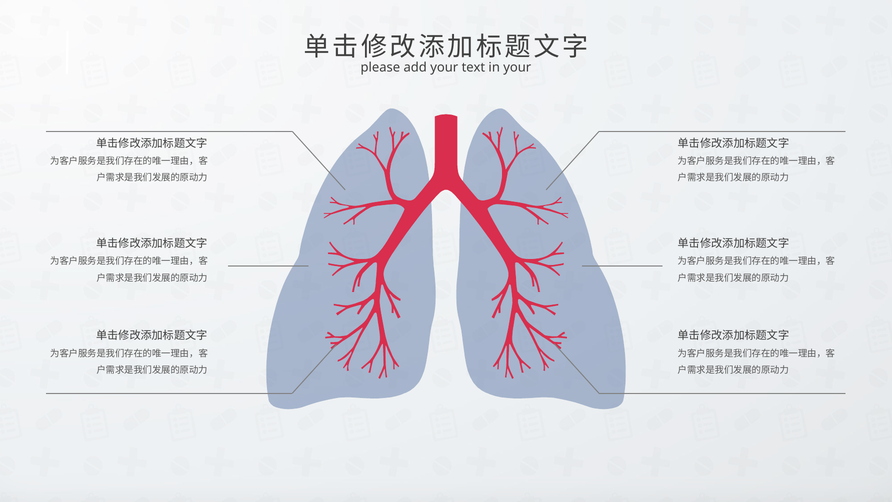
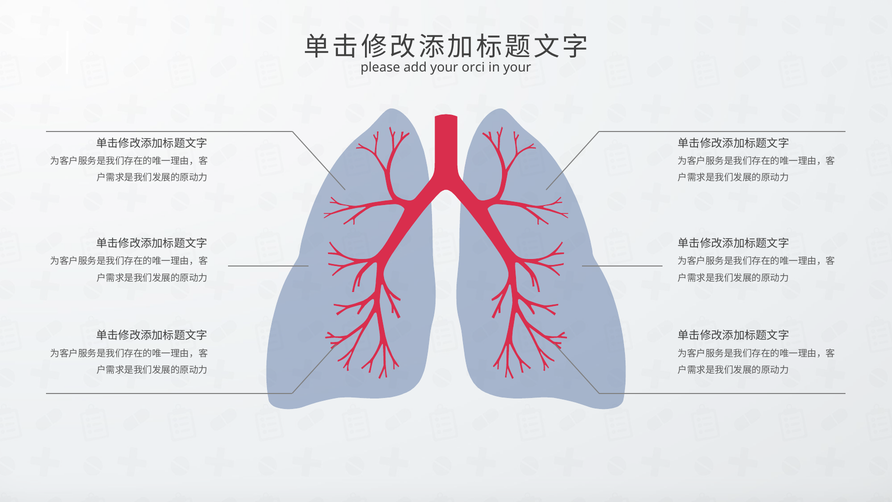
text: text -> orci (473, 67)
